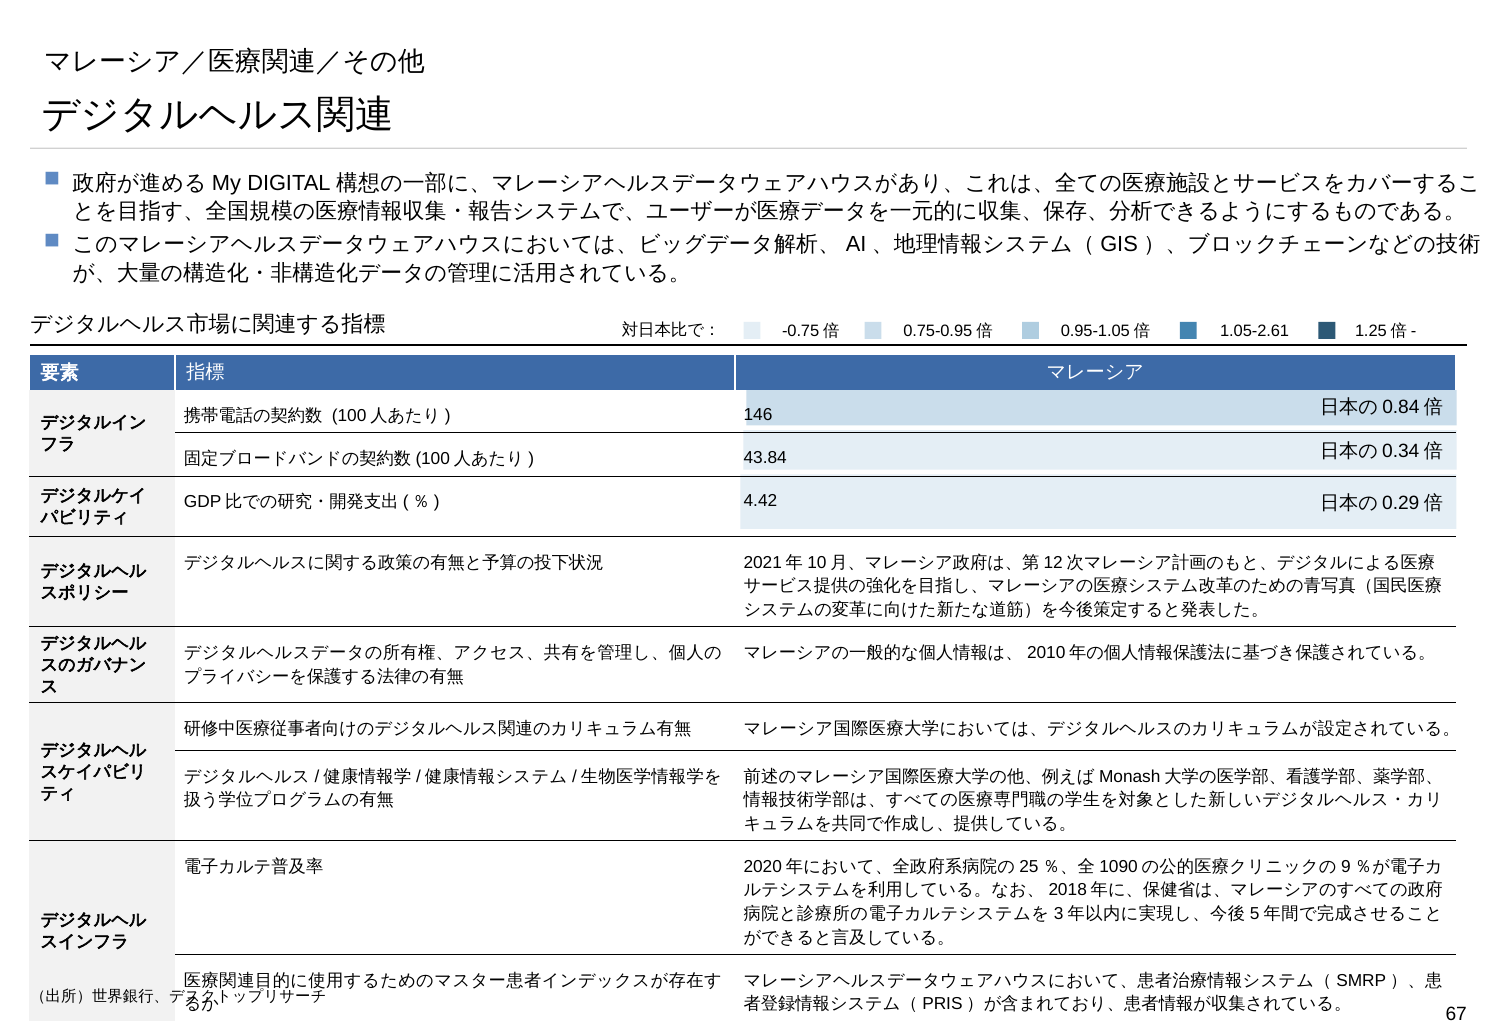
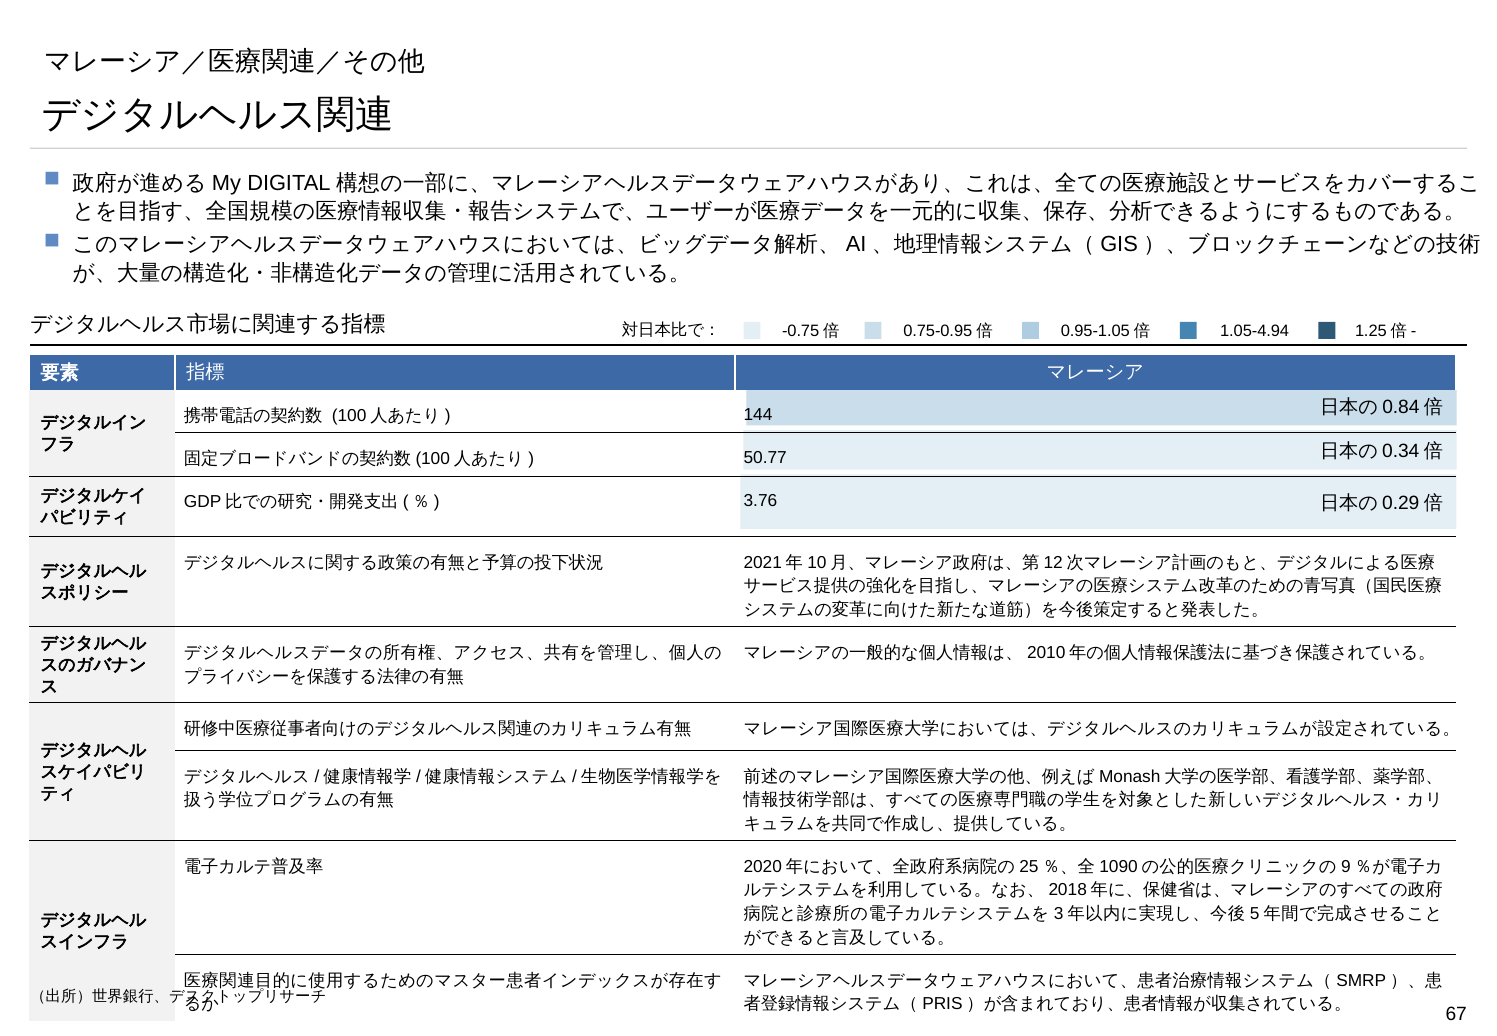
1.05-2.61: 1.05-2.61 -> 1.05-4.94 (1255, 332)
146: 146 -> 144 (758, 415)
43.84: 43.84 -> 50.77 (765, 458)
4.42: 4.42 -> 3.76 (760, 501)
